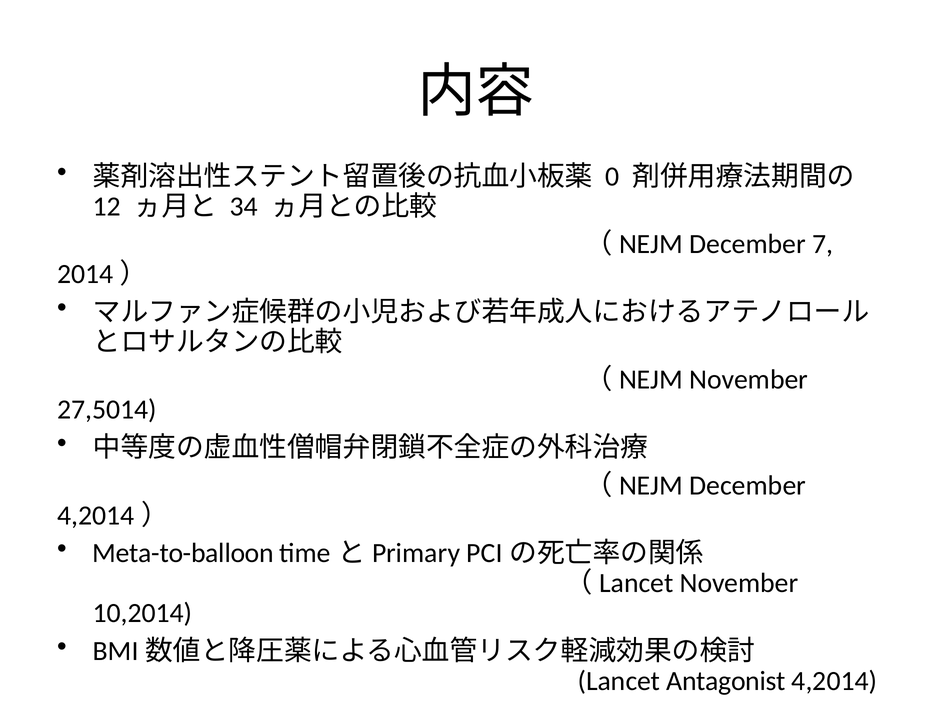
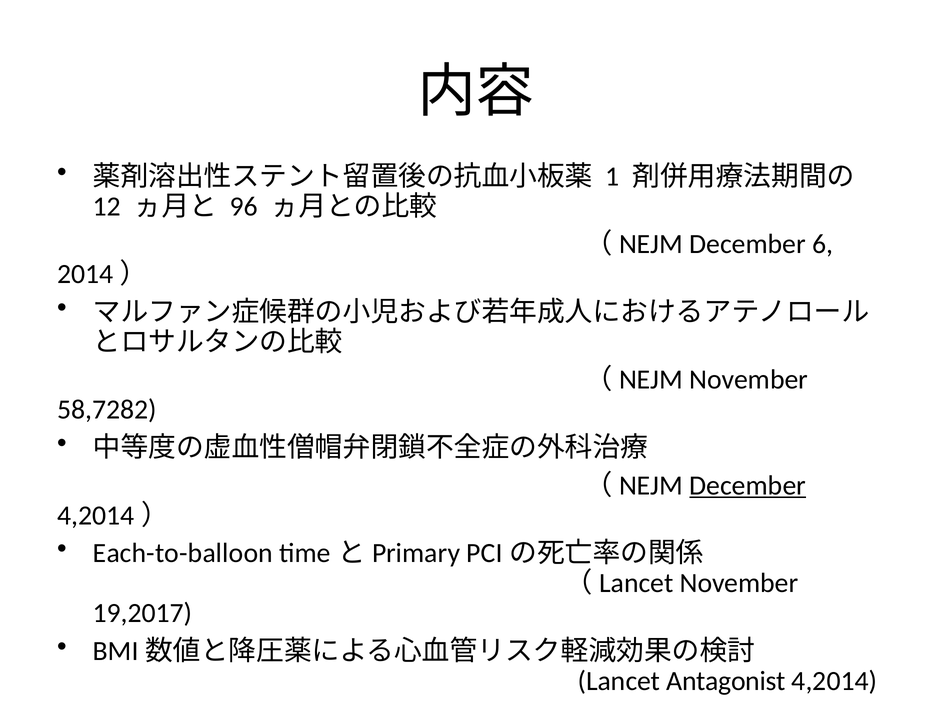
0: 0 -> 1 (612, 176)
34: 34 -> 96 (244, 206)
7: 7 -> 6 (823, 244)
27,5014: 27,5014 -> 58,7282 (107, 410)
December underline: none -> present (748, 485)
Meta-to-balloon: Meta-to-balloon -> Each-to-balloon (183, 553)
10,2014: 10,2014 -> 19,2017 (143, 613)
